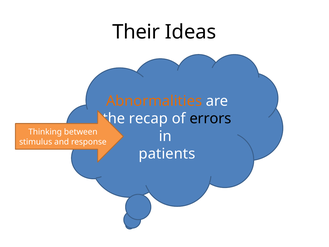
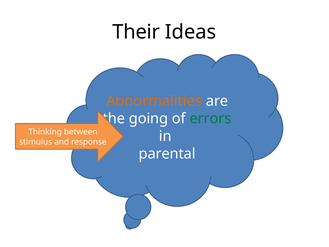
recap: recap -> going (149, 119)
errors colour: black -> green (210, 119)
patients: patients -> parental (167, 154)
